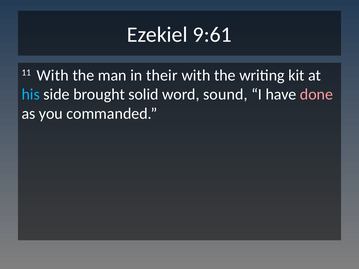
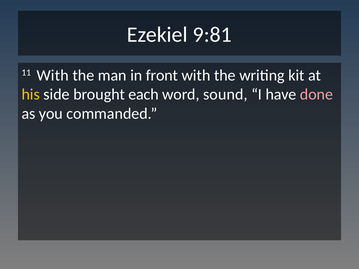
9:61: 9:61 -> 9:81 (212, 35)
their: their -> front (162, 75)
his colour: light blue -> yellow (31, 94)
solid: solid -> each (144, 94)
